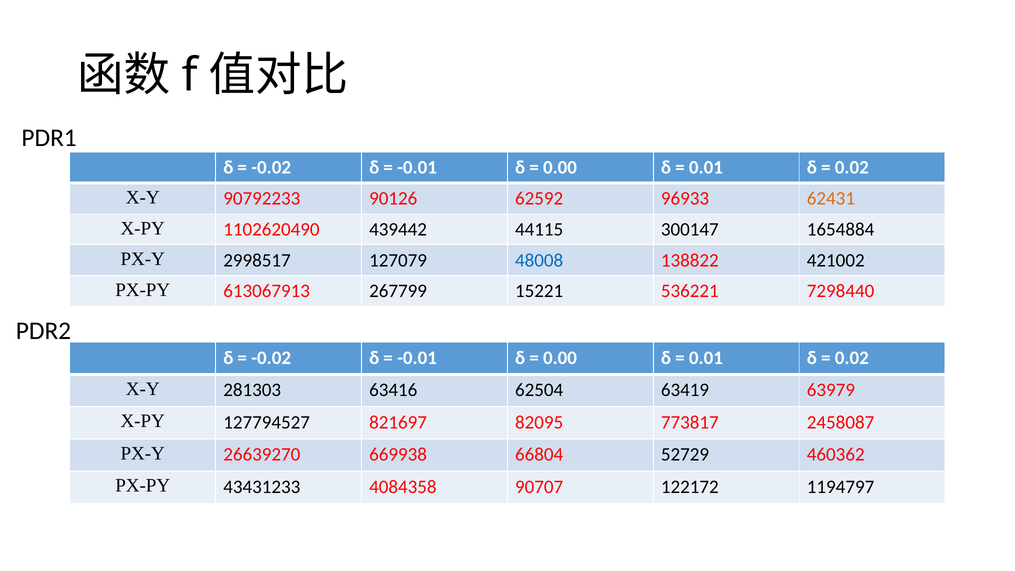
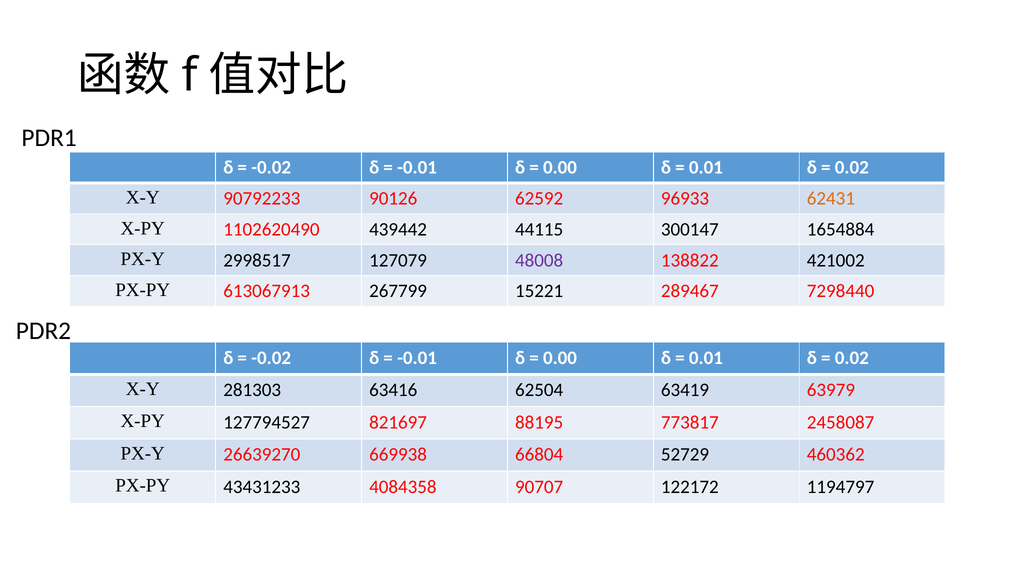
48008 colour: blue -> purple (539, 260)
536221: 536221 -> 289467 (690, 291)
82095: 82095 -> 88195 (539, 422)
